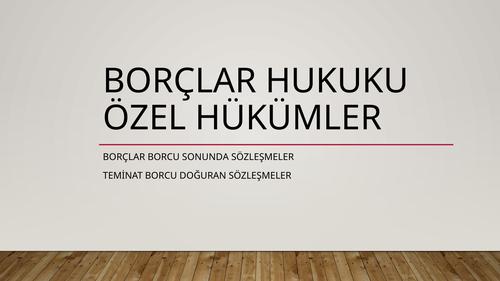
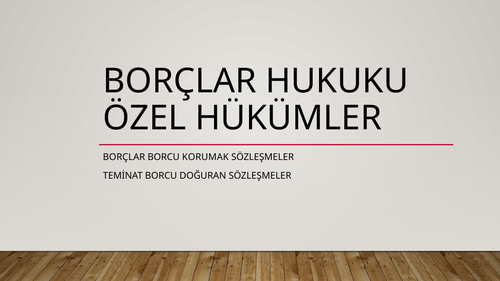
SONUNDA: SONUNDA -> KORUMAK (205, 157)
